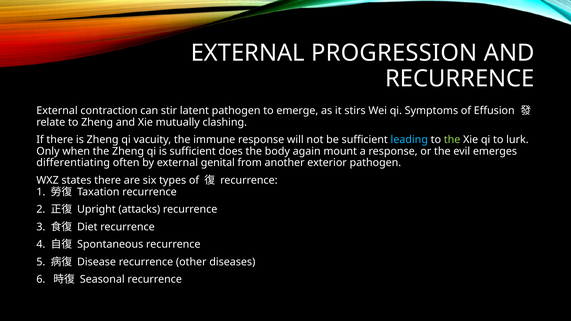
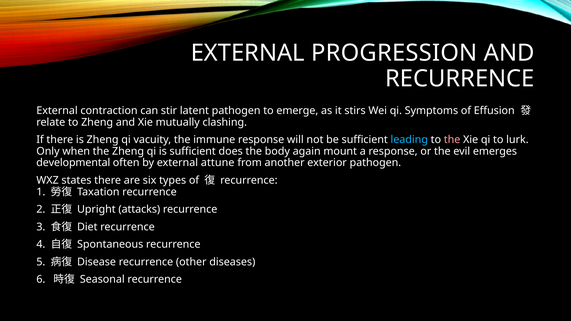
the colour: light green -> pink (452, 140)
differentiating: differentiating -> developmental (73, 163)
genital: genital -> attune (218, 163)
